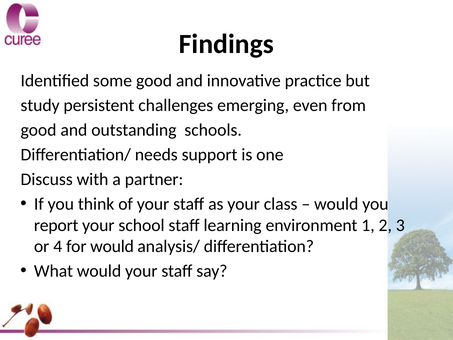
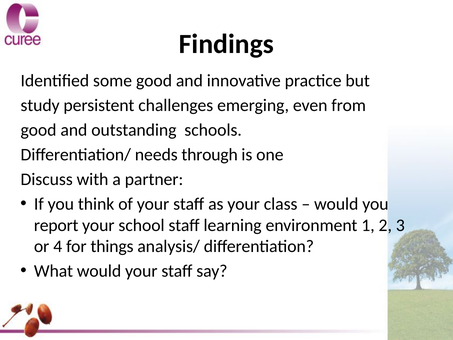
support: support -> through (210, 155)
for would: would -> things (112, 246)
